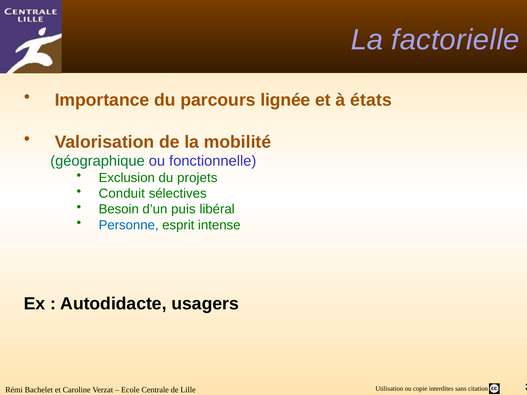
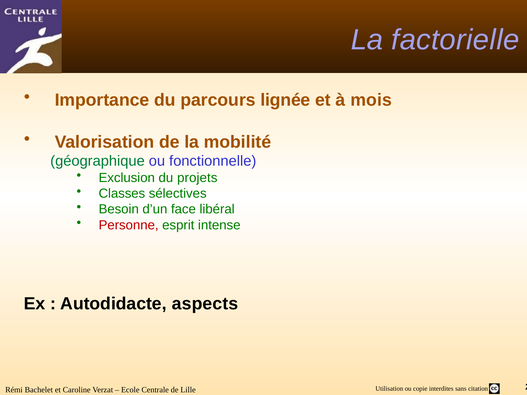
états: états -> mois (371, 100)
Conduit: Conduit -> Classes (122, 194)
puis: puis -> face (183, 209)
Personne colour: blue -> red (129, 225)
usagers: usagers -> aspects (205, 304)
